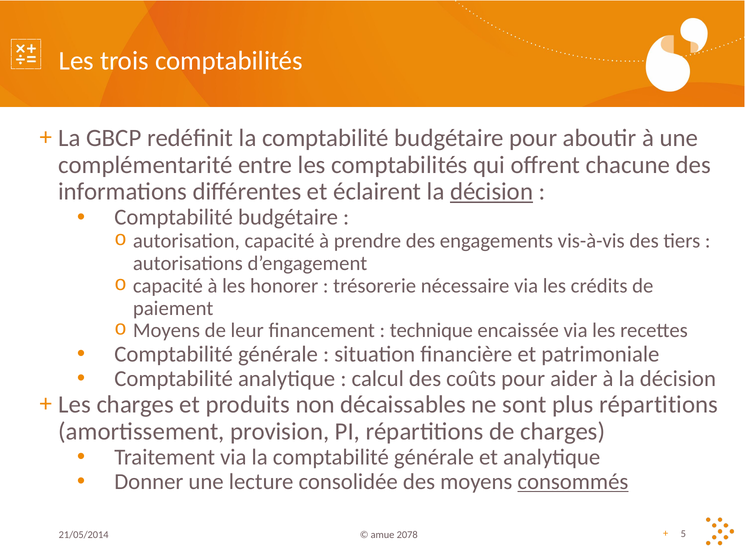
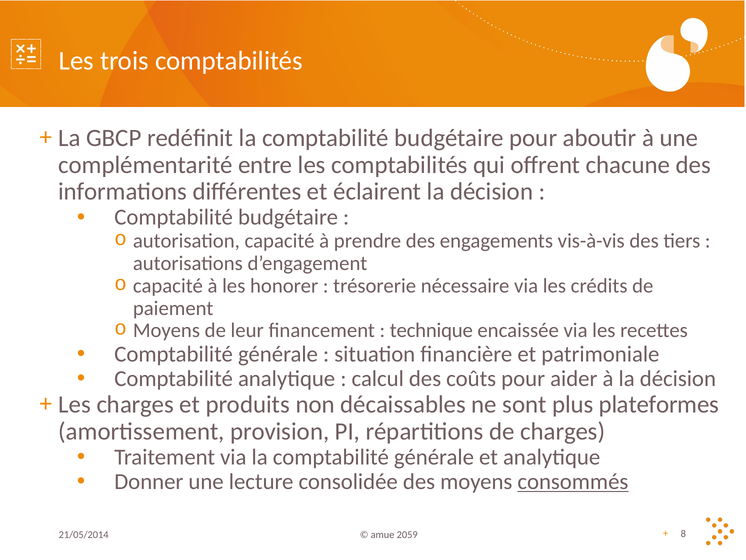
décision underline: present -> none (492, 192)
plus répartitions: répartitions -> plateformes (659, 404)
2078: 2078 -> 2059 (407, 534)
5: 5 -> 8 (683, 533)
